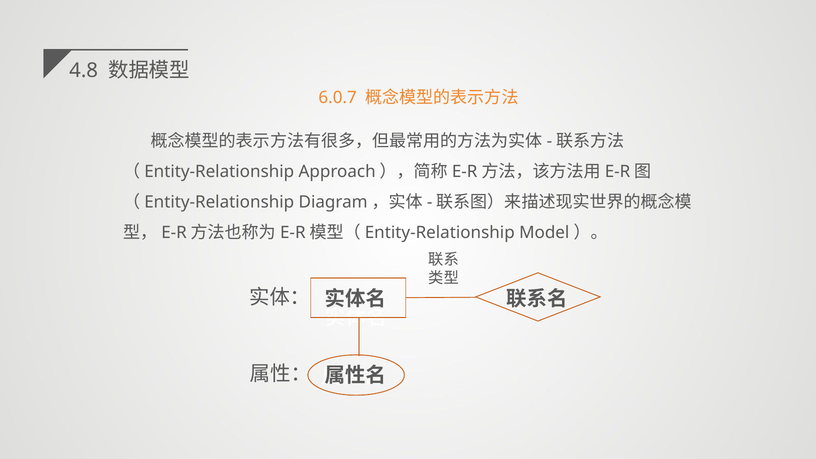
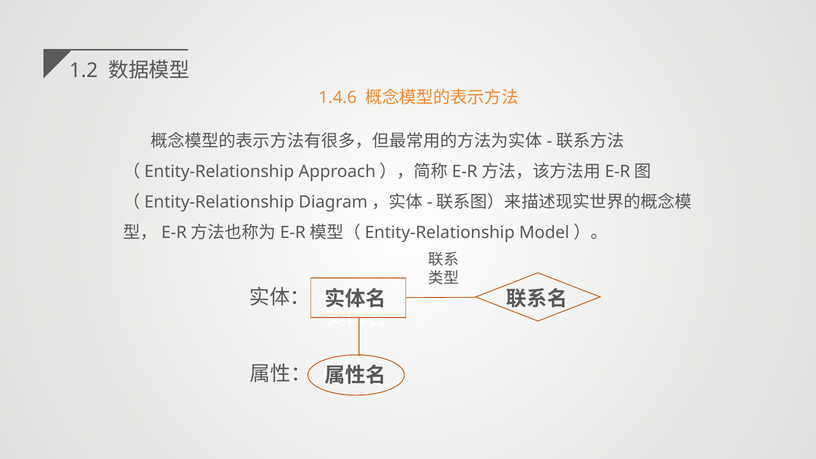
4.8: 4.8 -> 1.2 (84, 71)
6.0.7: 6.0.7 -> 1.4.6 (338, 98)
